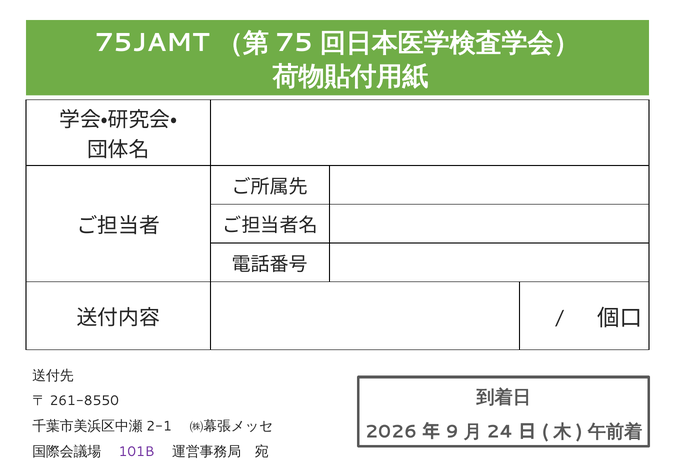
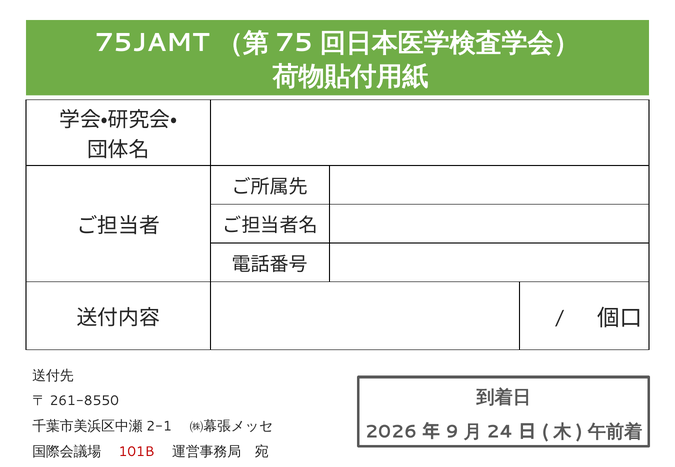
101B colour: purple -> red (137, 452)
